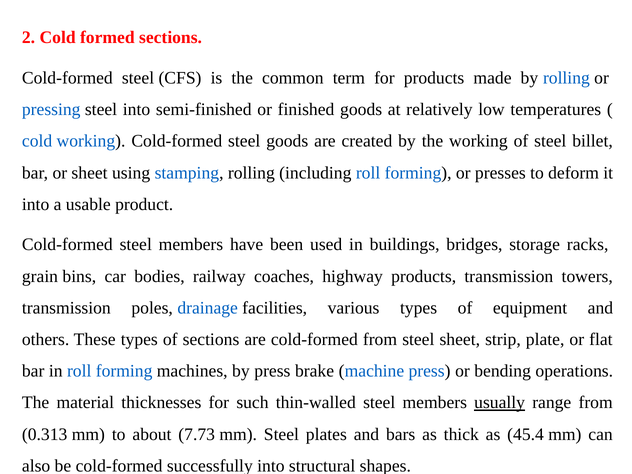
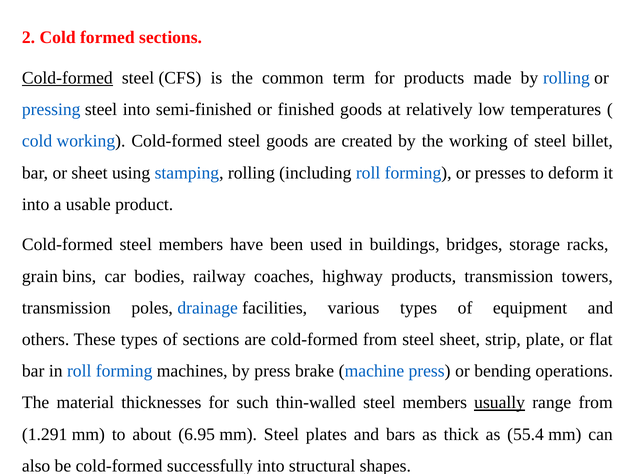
Cold-formed underline: none -> present (67, 78)
0.313: 0.313 -> 1.291 (45, 434)
7.73: 7.73 -> 6.95 (197, 434)
45.4: 45.4 -> 55.4 (526, 434)
